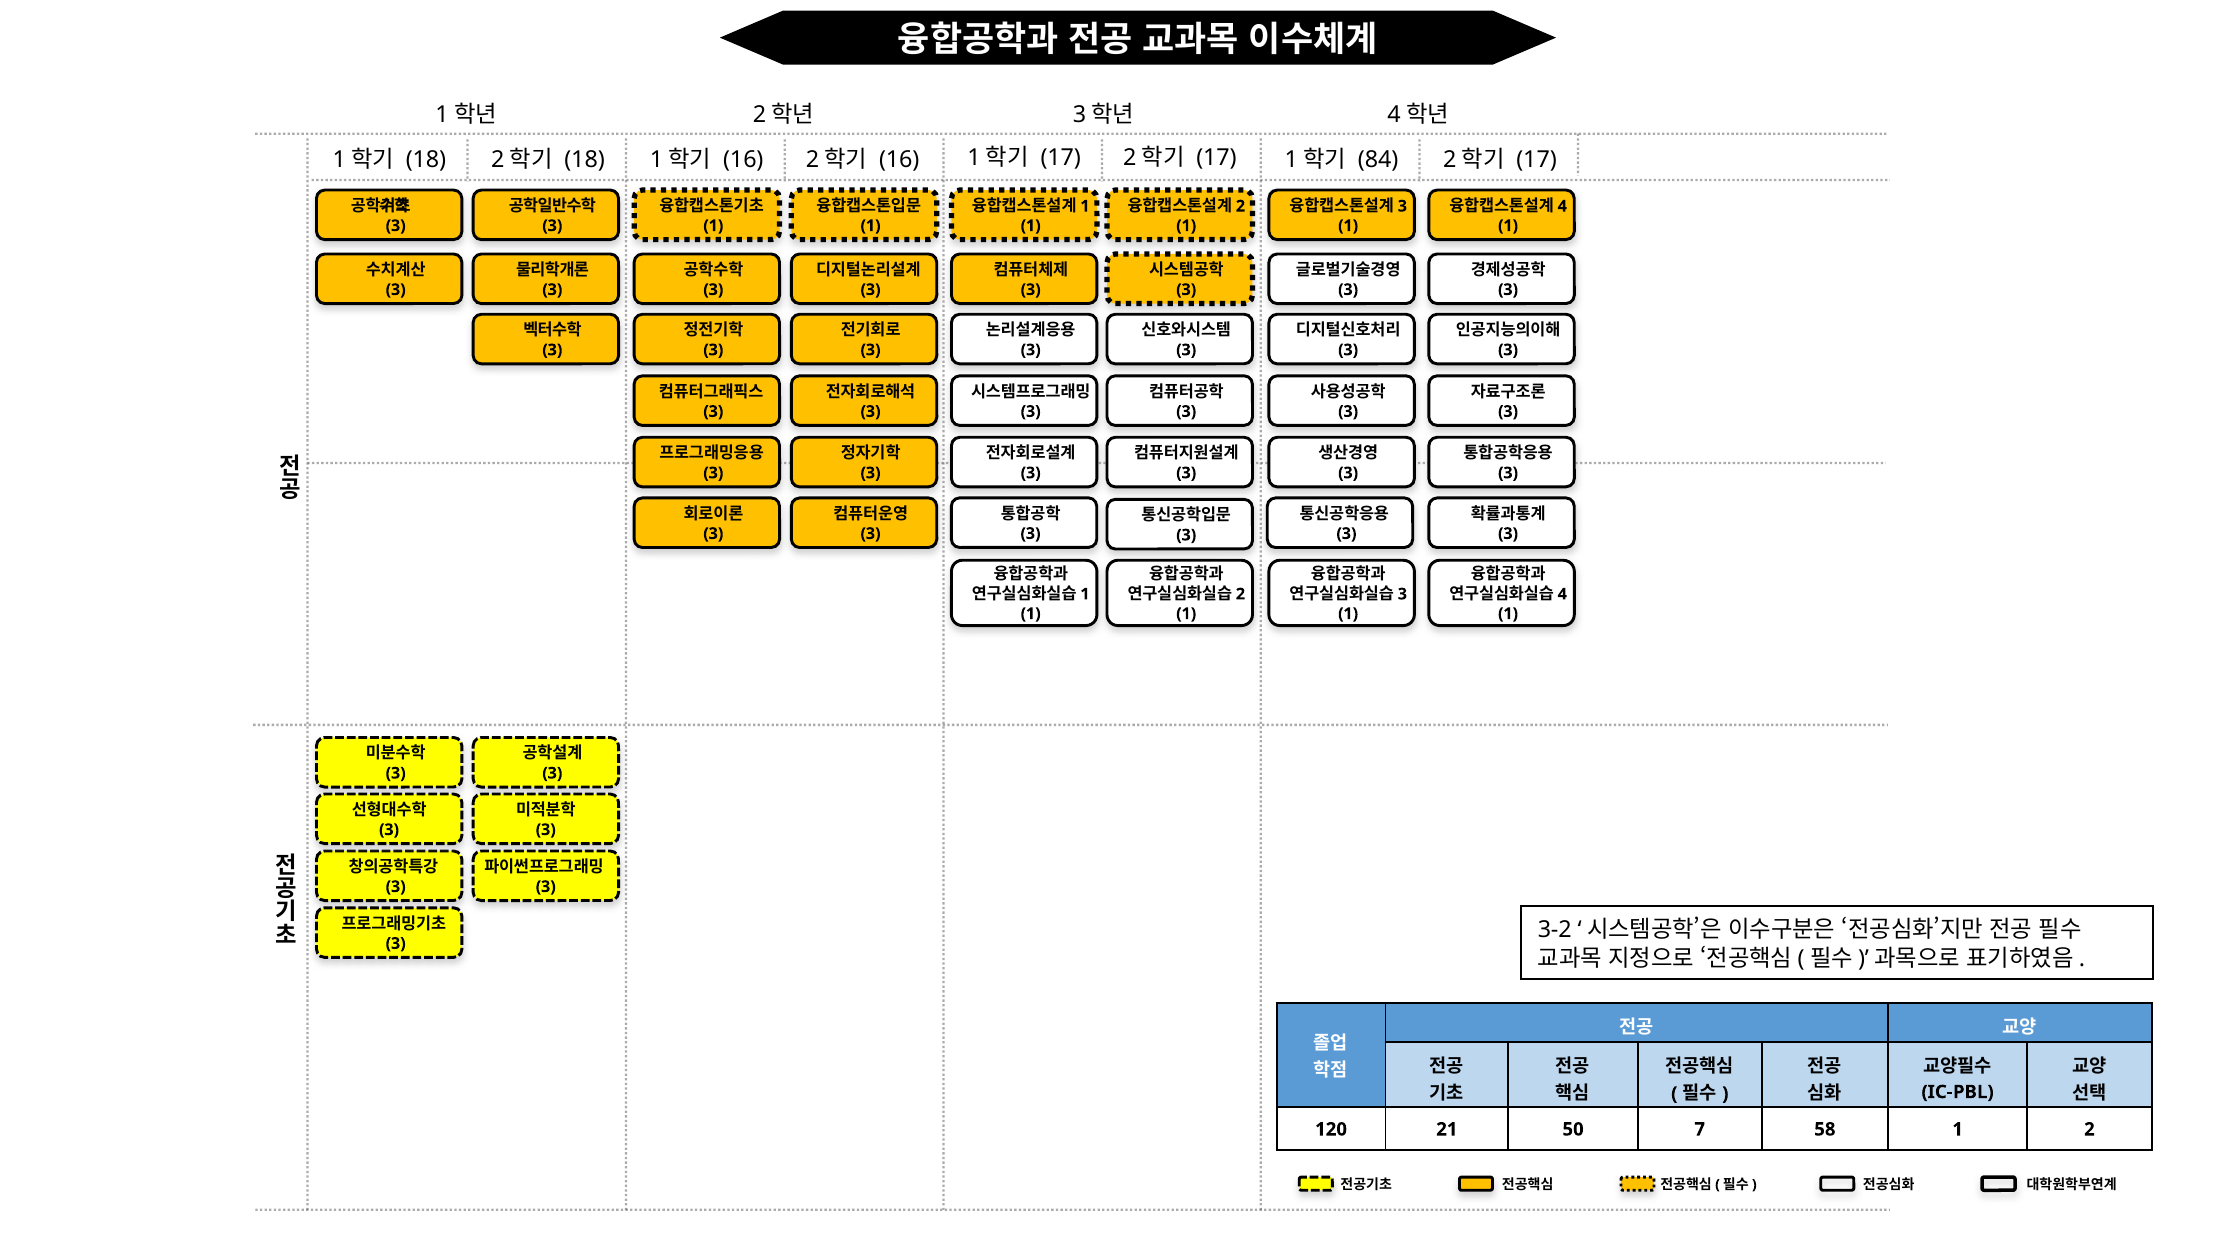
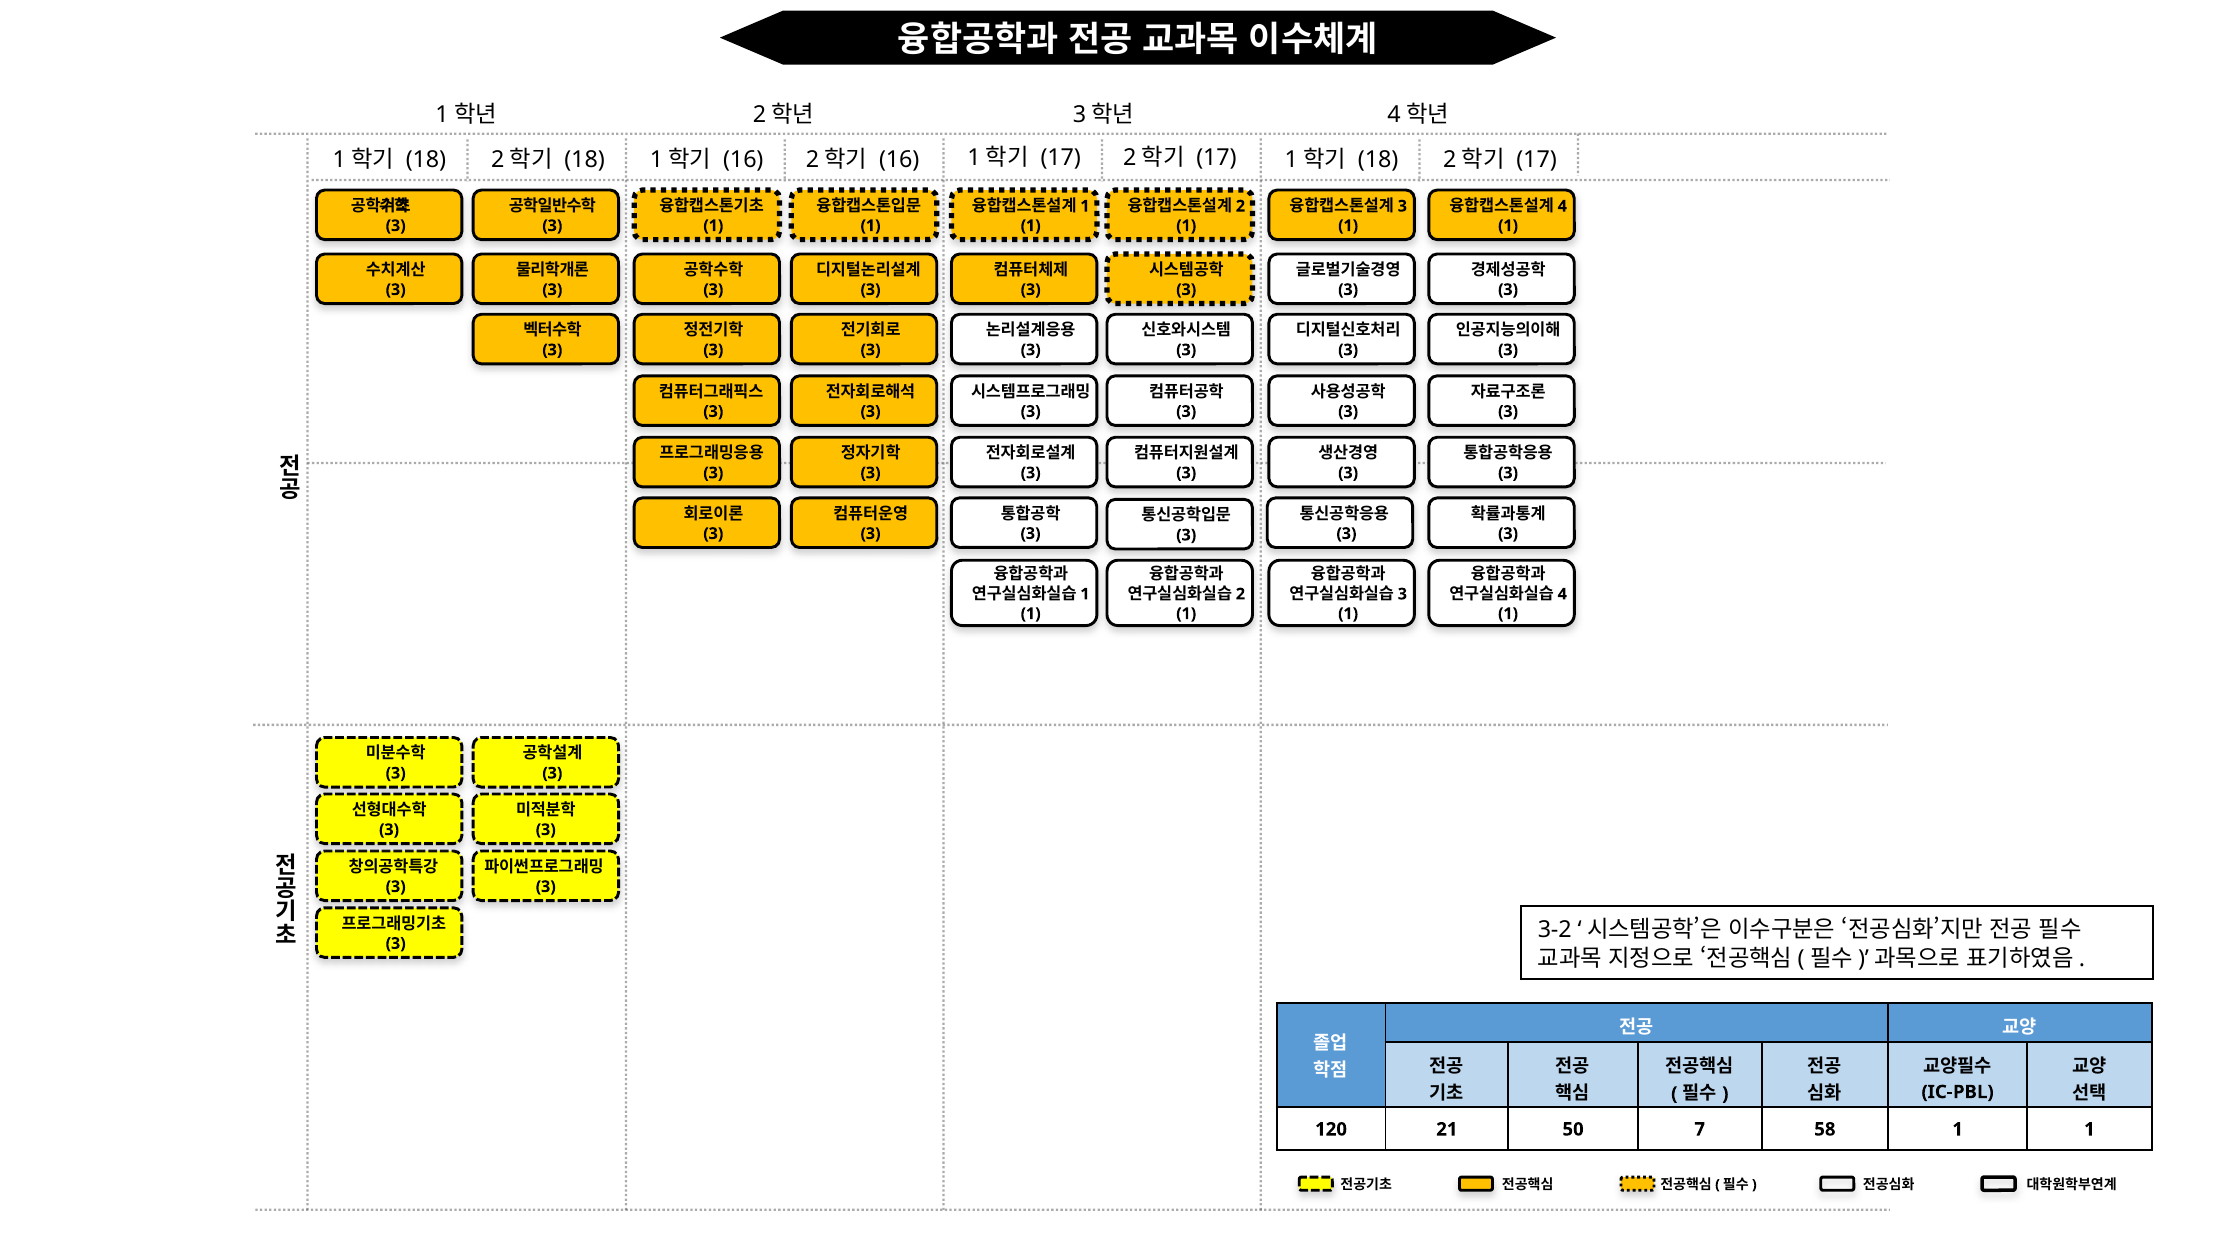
84: 84 -> 18 (1378, 160)
1 2: 2 -> 1 (2089, 1129)
